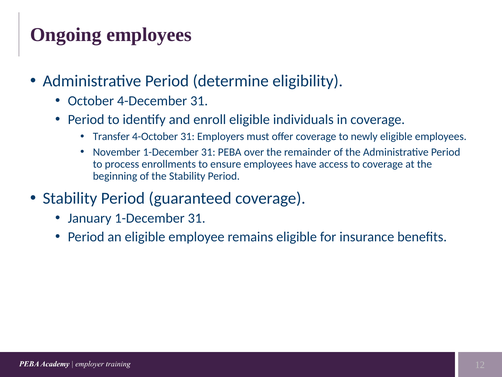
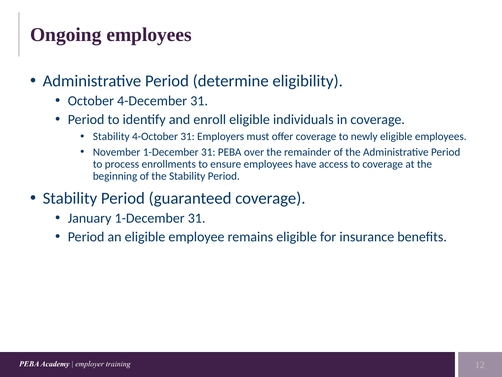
Transfer: Transfer -> Stability (111, 136)
